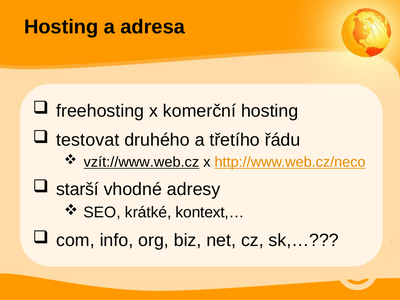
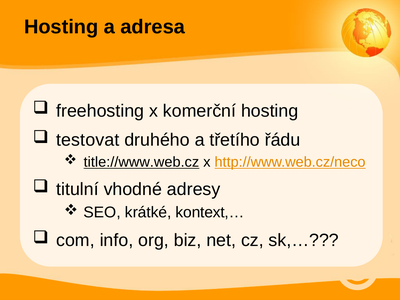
vzít://www.web.cz: vzít://www.web.cz -> title://www.web.cz (141, 162)
starší: starší -> titulní (77, 189)
